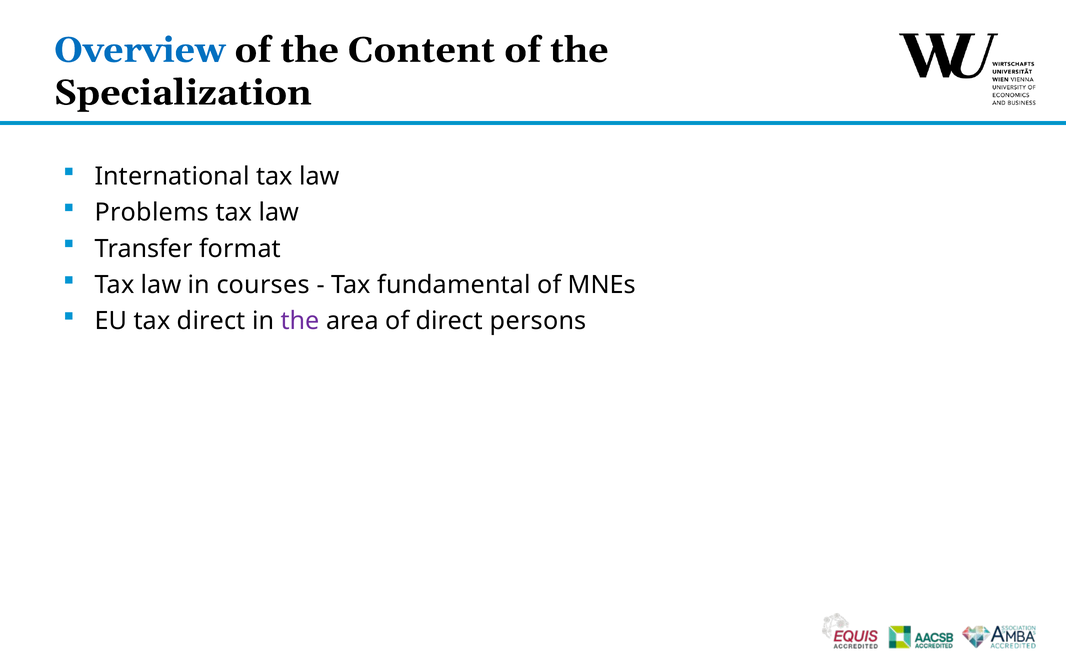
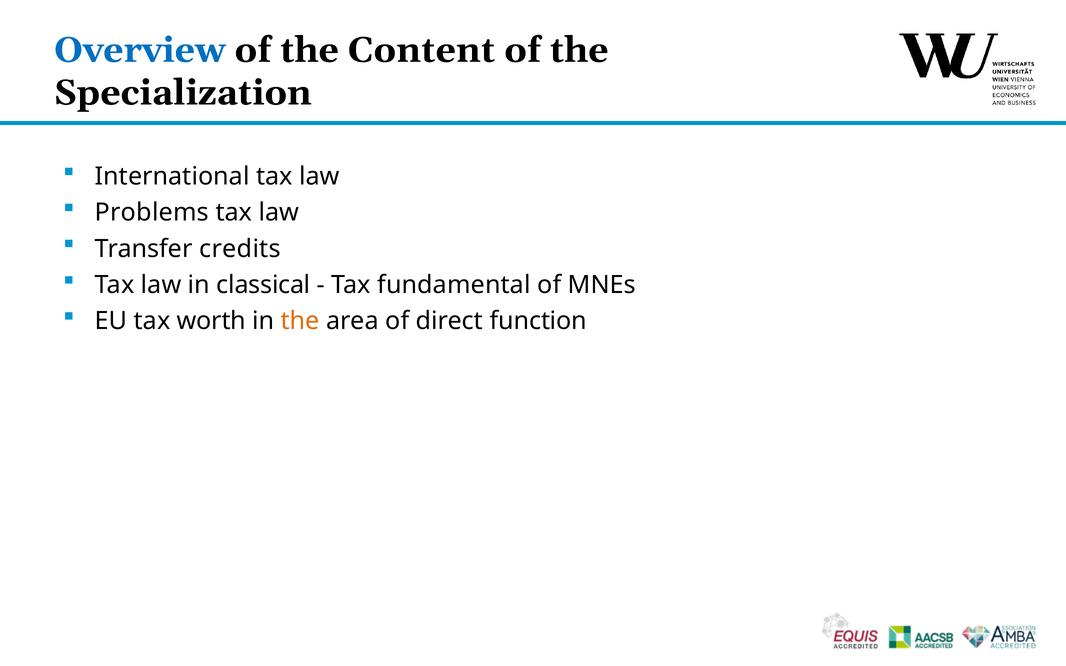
format: format -> credits (240, 249)
courses: courses -> classical (263, 285)
tax direct: direct -> worth (211, 321)
the colour: purple -> orange (300, 321)
persons: persons -> function (538, 321)
